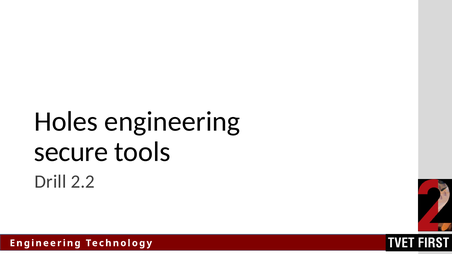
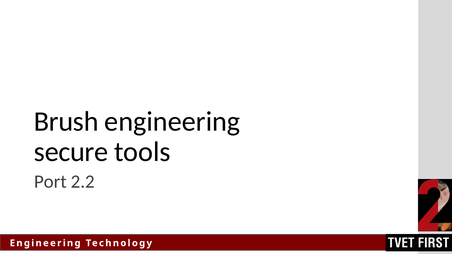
Holes: Holes -> Brush (66, 121)
Drill: Drill -> Port (50, 182)
